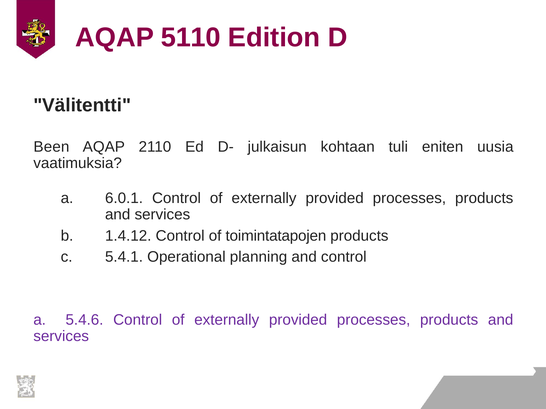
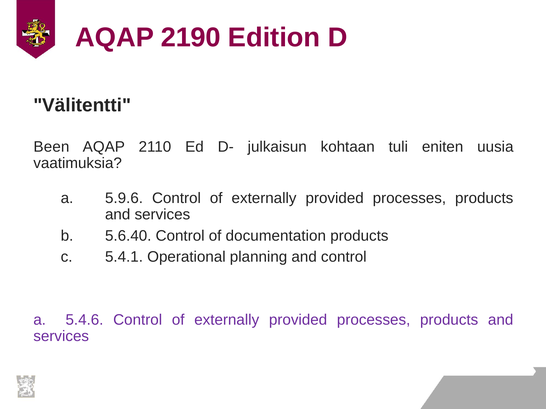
5110: 5110 -> 2190 (191, 37)
6.0.1: 6.0.1 -> 5.9.6 (124, 198)
1.4.12: 1.4.12 -> 5.6.40 (128, 236)
toimintatapojen: toimintatapojen -> documentation (276, 236)
